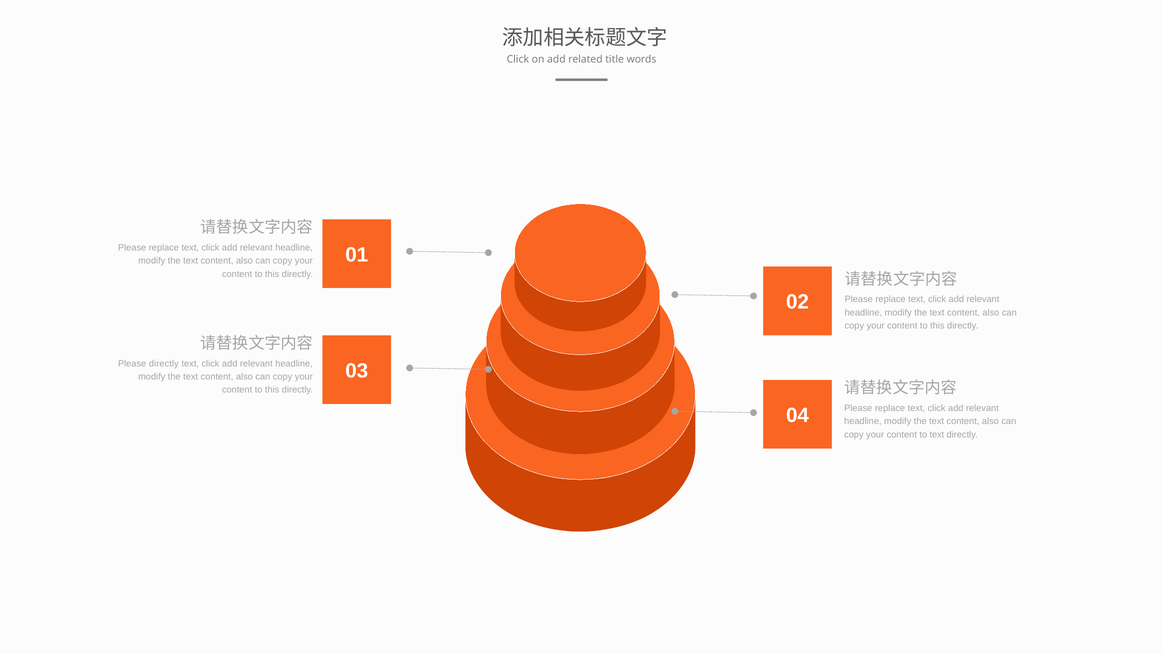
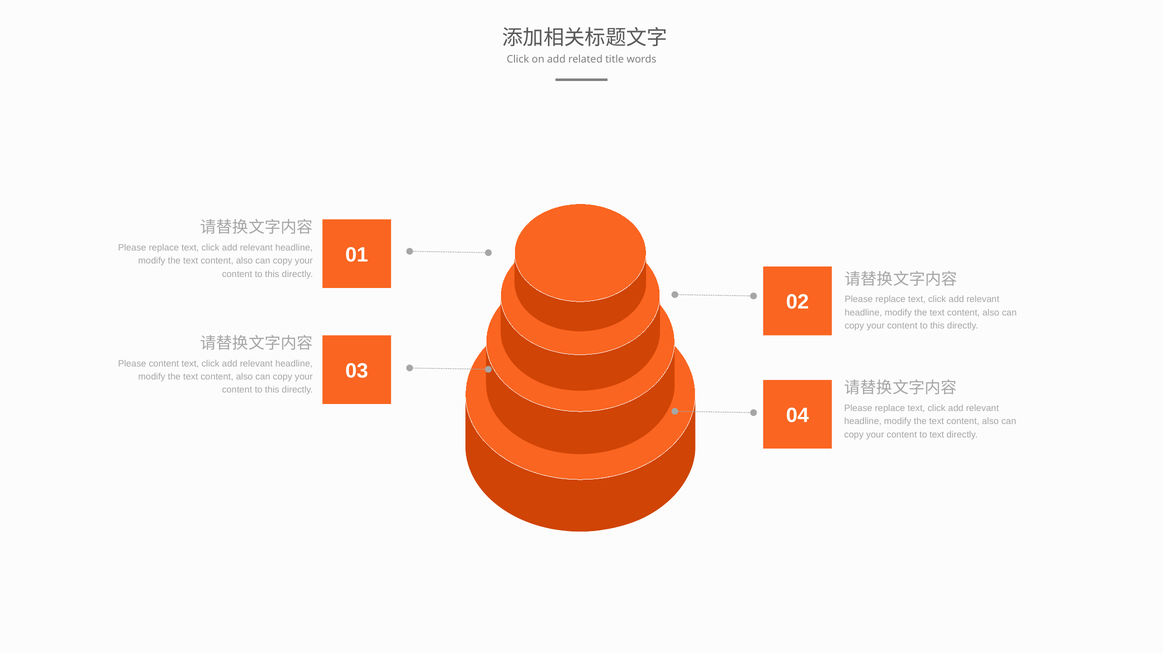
Please directly: directly -> content (164, 364)
